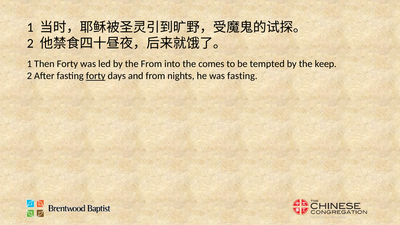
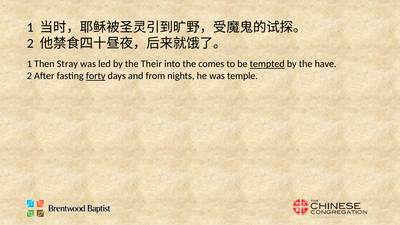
Then Forty: Forty -> Stray (67, 64)
the From: From -> Their (151, 64)
tempted underline: none -> present (267, 64)
keep: keep -> have (326, 64)
was fasting: fasting -> temple (242, 76)
